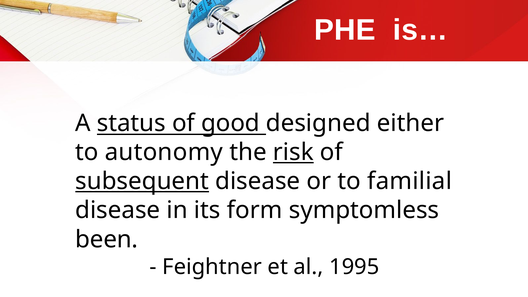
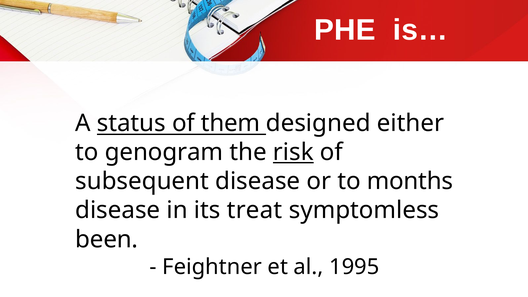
good: good -> them (231, 123)
autonomy: autonomy -> genogram (164, 152)
subsequent underline: present -> none (142, 181)
familial: familial -> months (410, 181)
form: form -> treat (255, 210)
